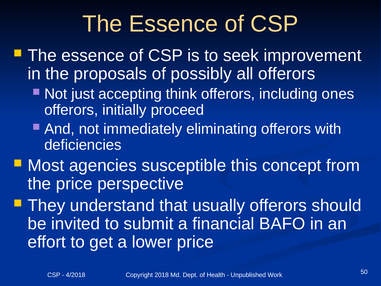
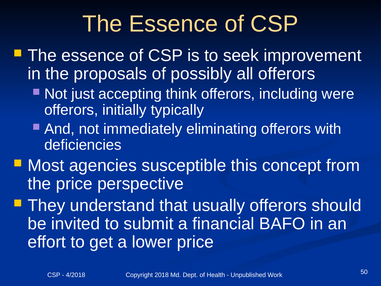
ones: ones -> were (338, 94)
proceed: proceed -> typically (177, 110)
